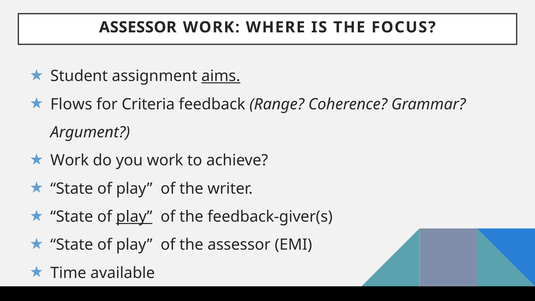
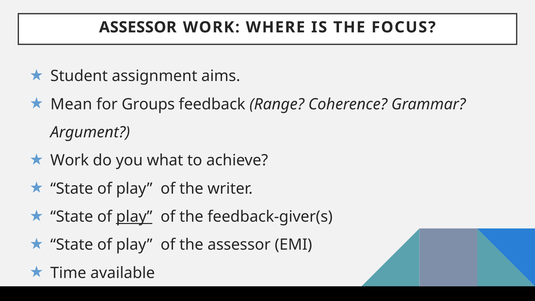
aims underline: present -> none (221, 76)
Flows: Flows -> Mean (71, 104)
Criteria: Criteria -> Groups (148, 104)
you work: work -> what (165, 160)
